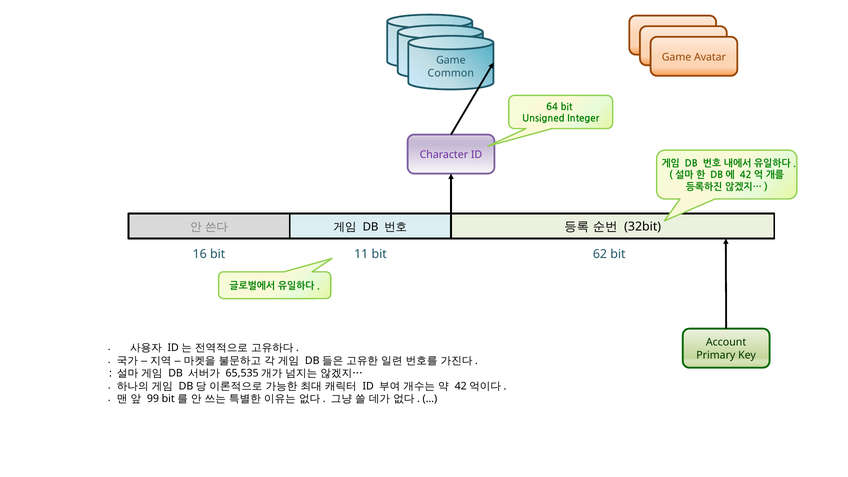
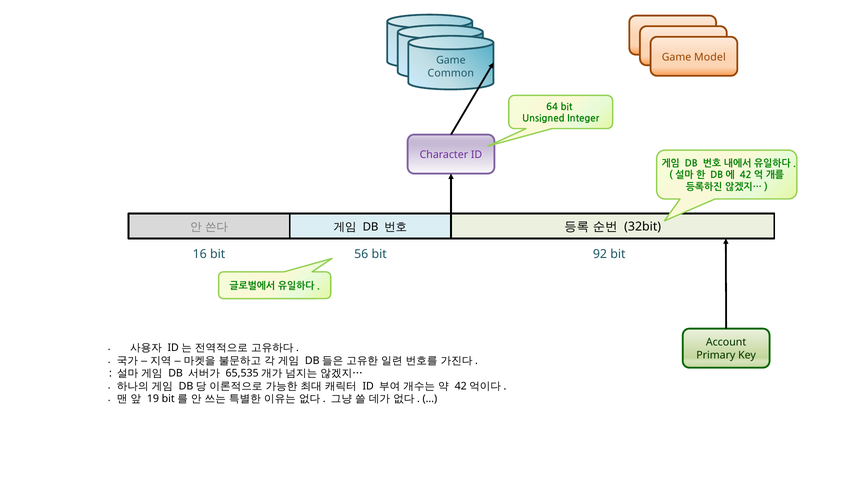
Avatar: Avatar -> Model (710, 57)
11: 11 -> 56 (361, 254)
62: 62 -> 92 (600, 254)
99: 99 -> 19 (153, 399)
